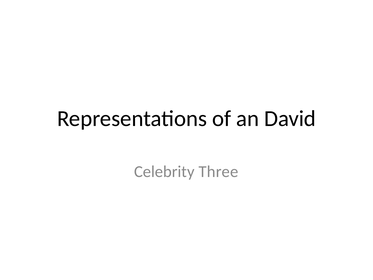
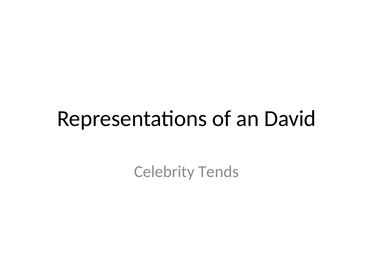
Three: Three -> Tends (219, 171)
